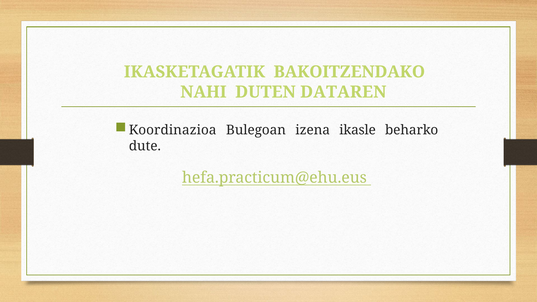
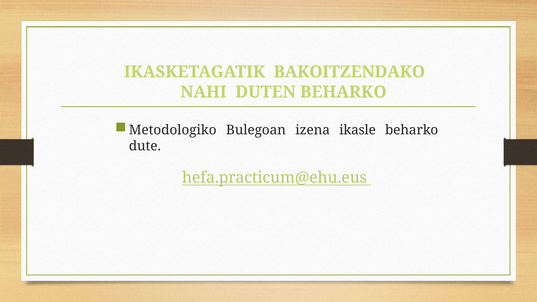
DUTEN DATAREN: DATAREN -> BEHARKO (343, 92)
Koordinazioa: Koordinazioa -> Metodologiko (173, 130)
